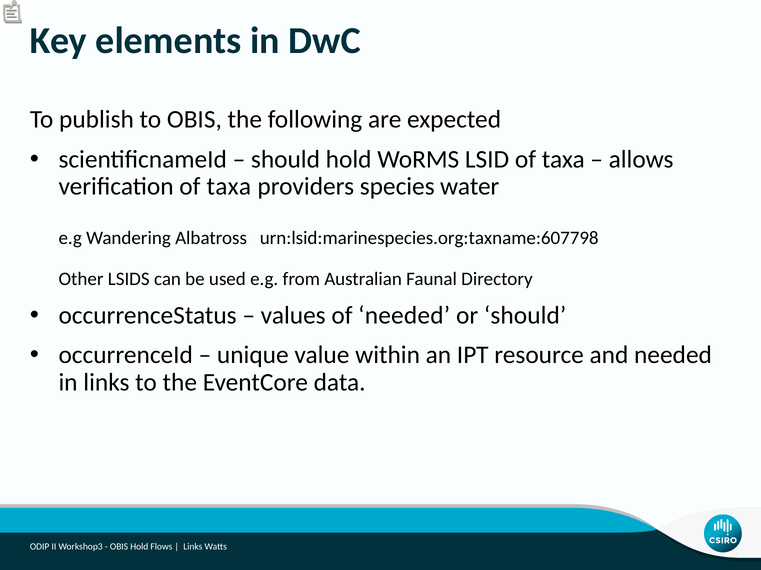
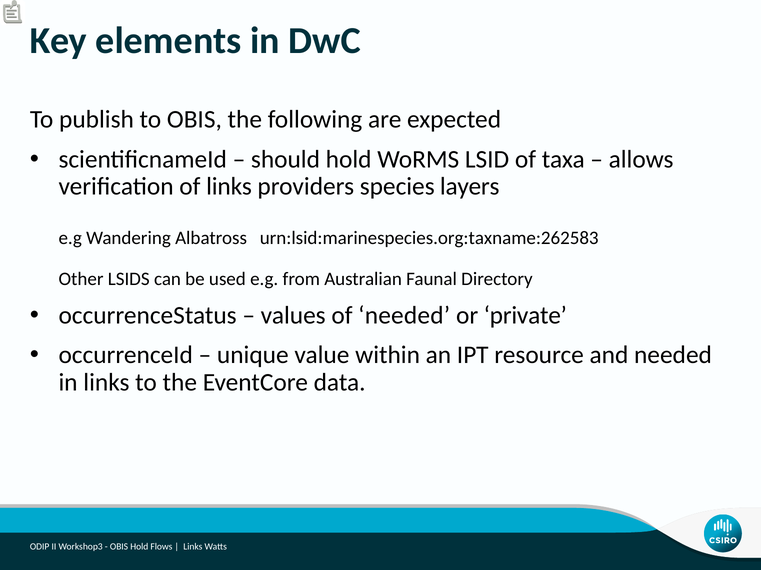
verification of taxa: taxa -> links (229, 187)
water: water -> layers (470, 187)
urn:lsid:marinespecies.org:taxname:607798: urn:lsid:marinespecies.org:taxname:607798 -> urn:lsid:marinespecies.org:taxname:262583 (429, 238)
or should: should -> private (525, 316)
